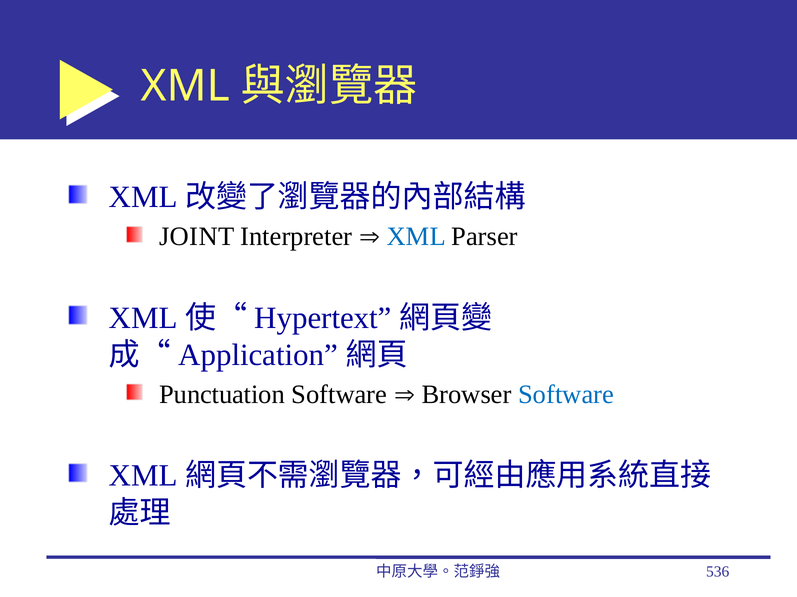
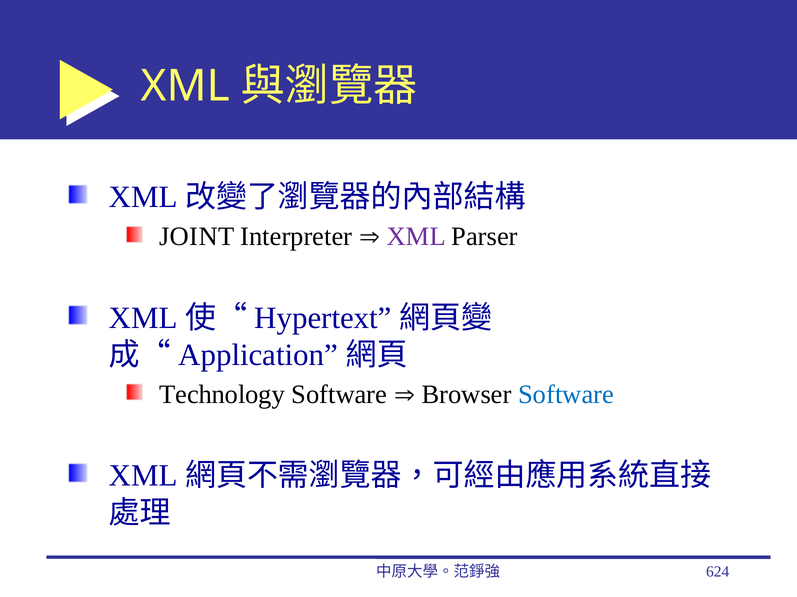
XML colour: blue -> purple (416, 237)
Punctuation: Punctuation -> Technology (222, 395)
536: 536 -> 624 (718, 572)
